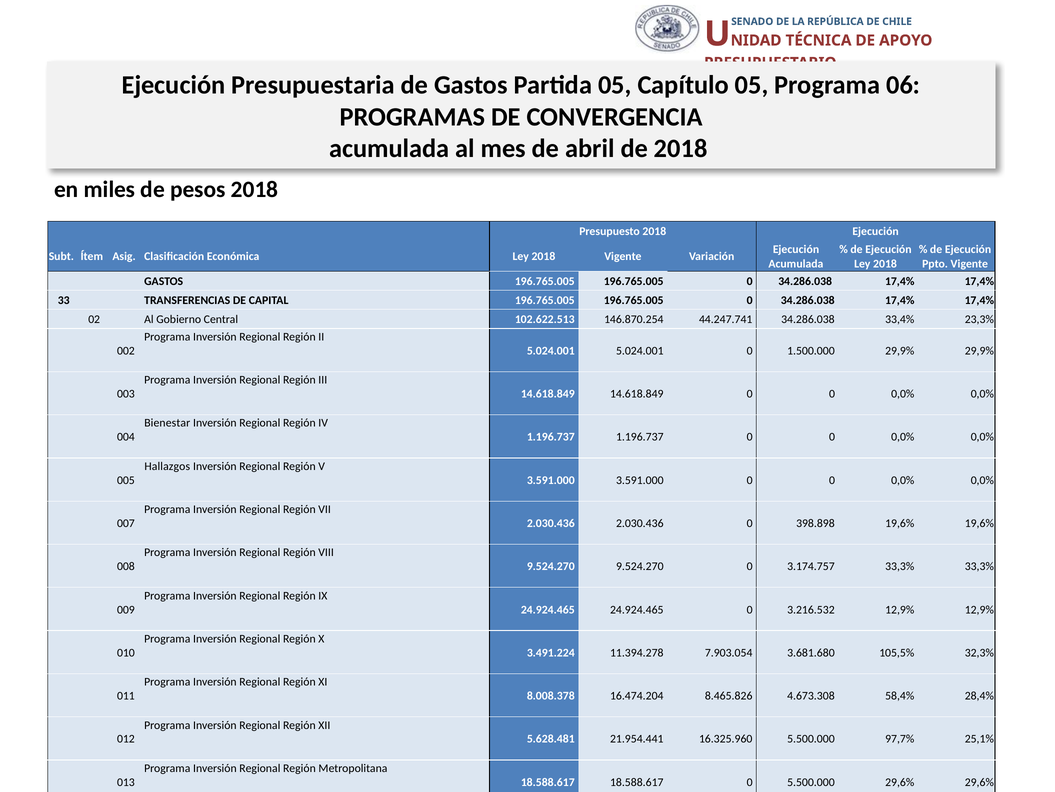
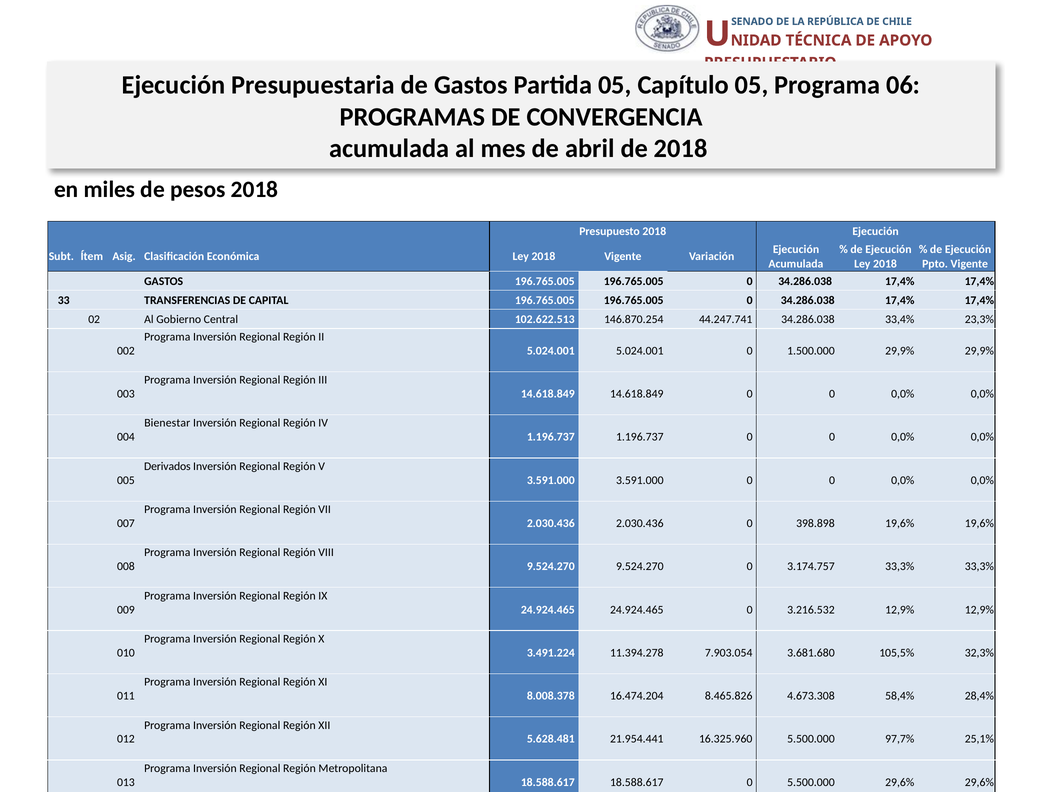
Hallazgos: Hallazgos -> Derivados (167, 466)
